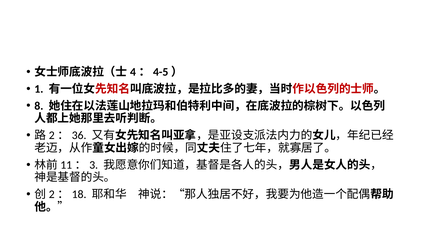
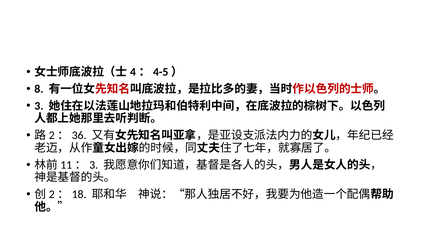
1: 1 -> 8 (39, 89)
8: 8 -> 3 (39, 106)
